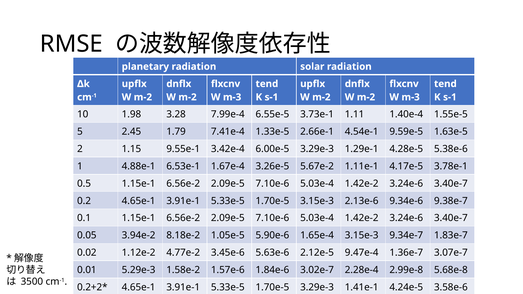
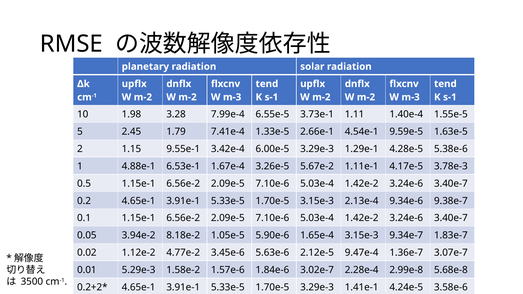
3.78e-1: 3.78e-1 -> 3.78e-3 (451, 166)
2.13e-6: 2.13e-6 -> 2.13e-4 (362, 201)
